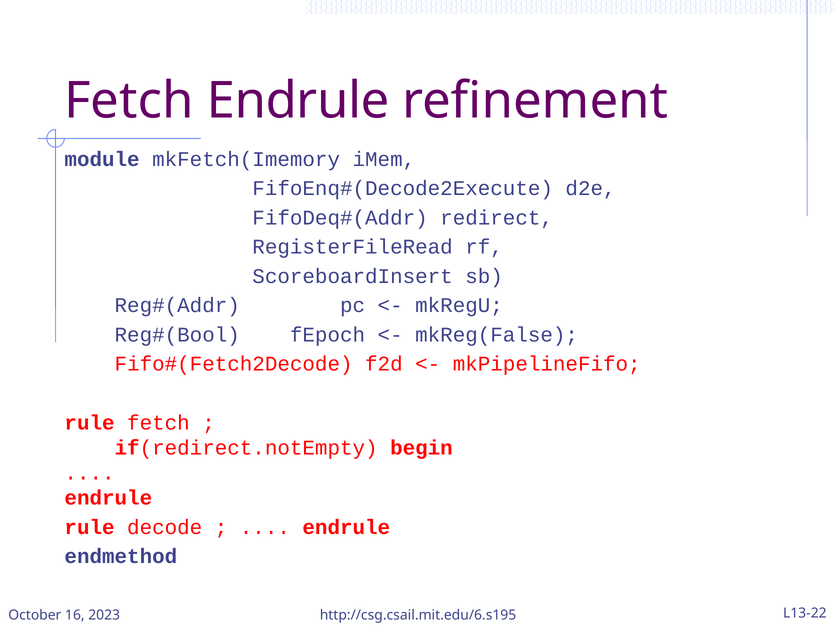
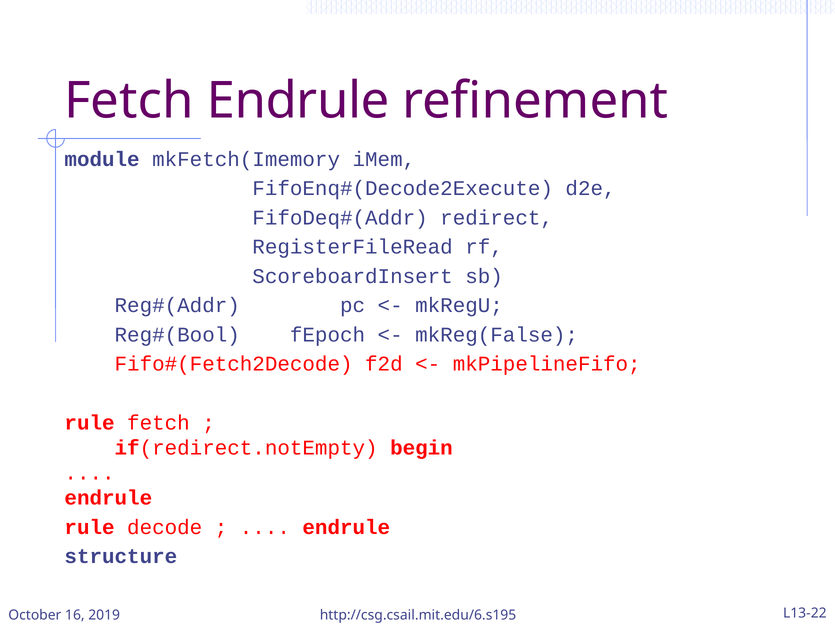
endmethod: endmethod -> structure (121, 556)
2023: 2023 -> 2019 (104, 615)
